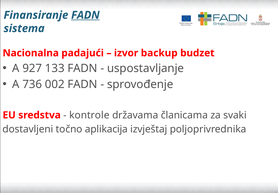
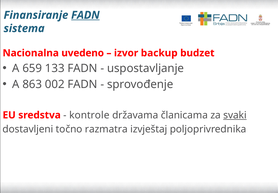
padajući: padajući -> uvedeno (83, 53)
927: 927 -> 659 (32, 68)
736: 736 -> 863 (32, 84)
svaki underline: none -> present (235, 115)
aplikacija: aplikacija -> razmatra (106, 129)
